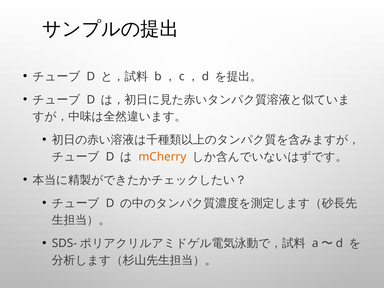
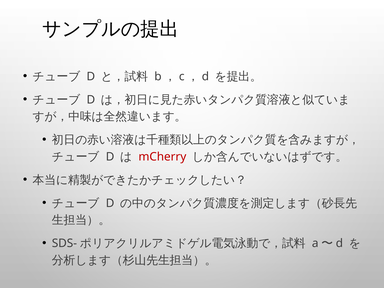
mCherry colour: orange -> red (162, 157)
